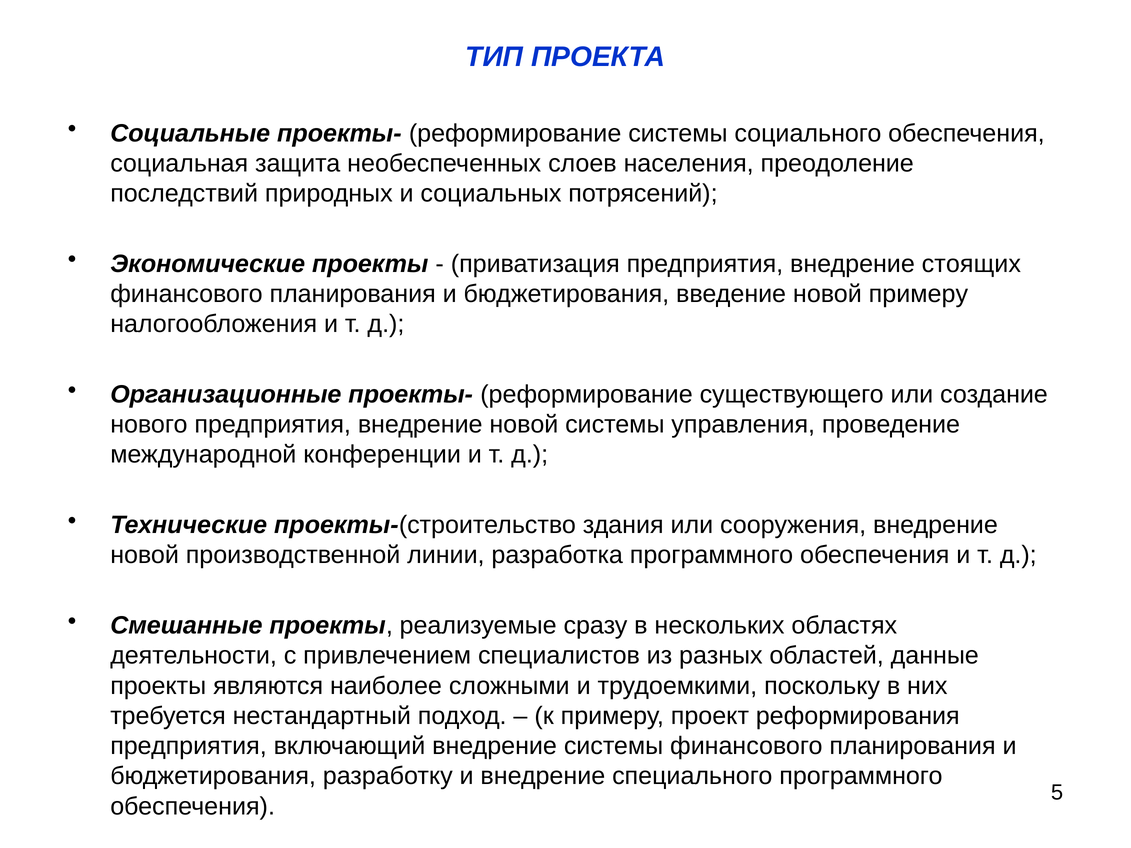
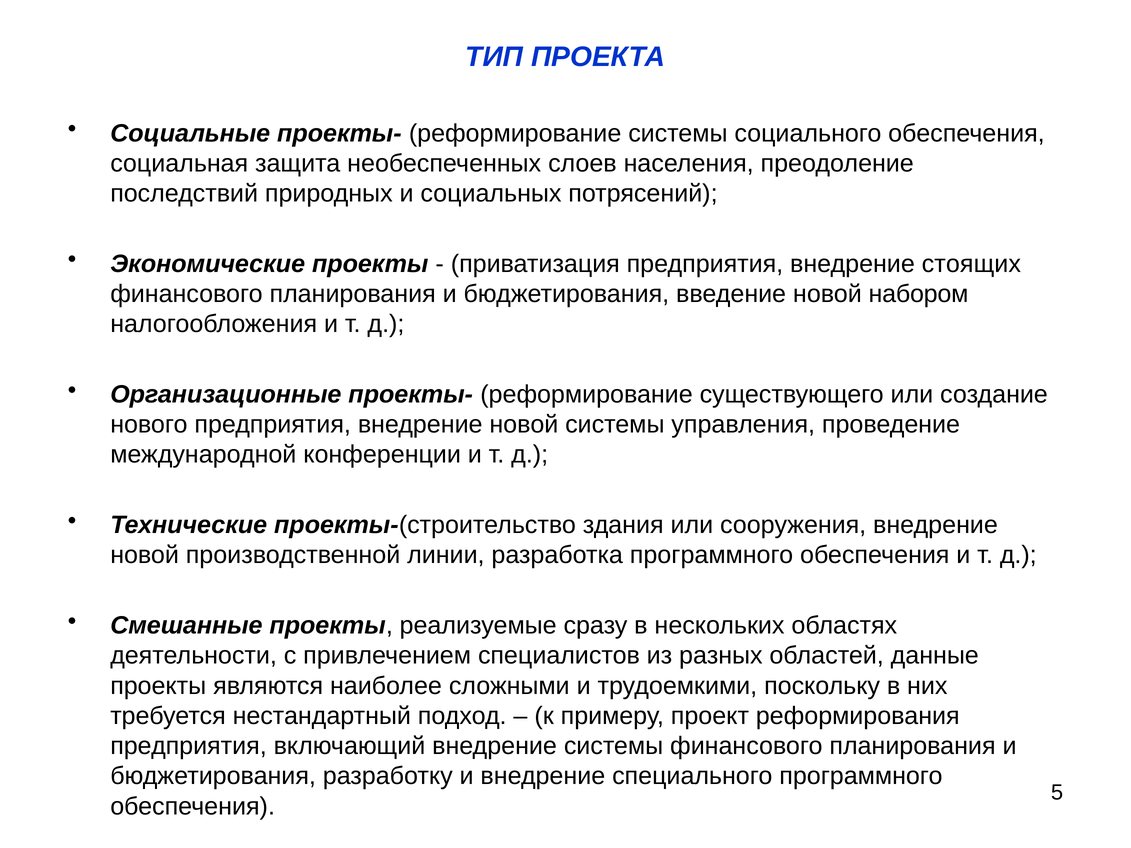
новой примеру: примеру -> набором (919, 294)
